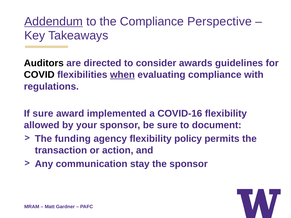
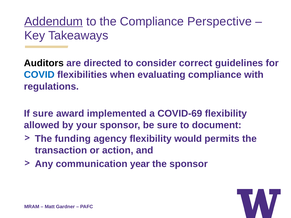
awards: awards -> correct (196, 63)
COVID colour: black -> blue (39, 75)
when underline: present -> none (122, 75)
COVID-16: COVID-16 -> COVID-69 (180, 114)
policy: policy -> would (188, 139)
stay: stay -> year (140, 164)
